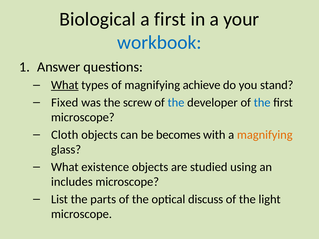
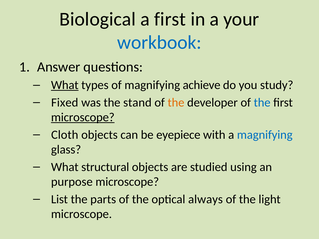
stand: stand -> study (277, 85)
screw: screw -> stand (137, 103)
the colour: blue -> orange (176, 103)
microscope underline: none -> present (83, 118)
becomes: becomes -> eyepiece (178, 135)
magnifying colour: orange -> blue (265, 135)
existence: existence -> structural (105, 167)
includes: includes -> purpose (72, 182)
discuss: discuss -> always (206, 199)
